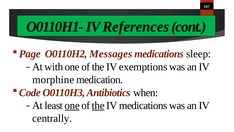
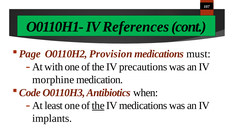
Messages: Messages -> Provision (111, 54)
sleep: sleep -> must (199, 54)
exemptions: exemptions -> precautions (143, 67)
one underline: present -> none (72, 105)
centrally: centrally -> implants (52, 118)
